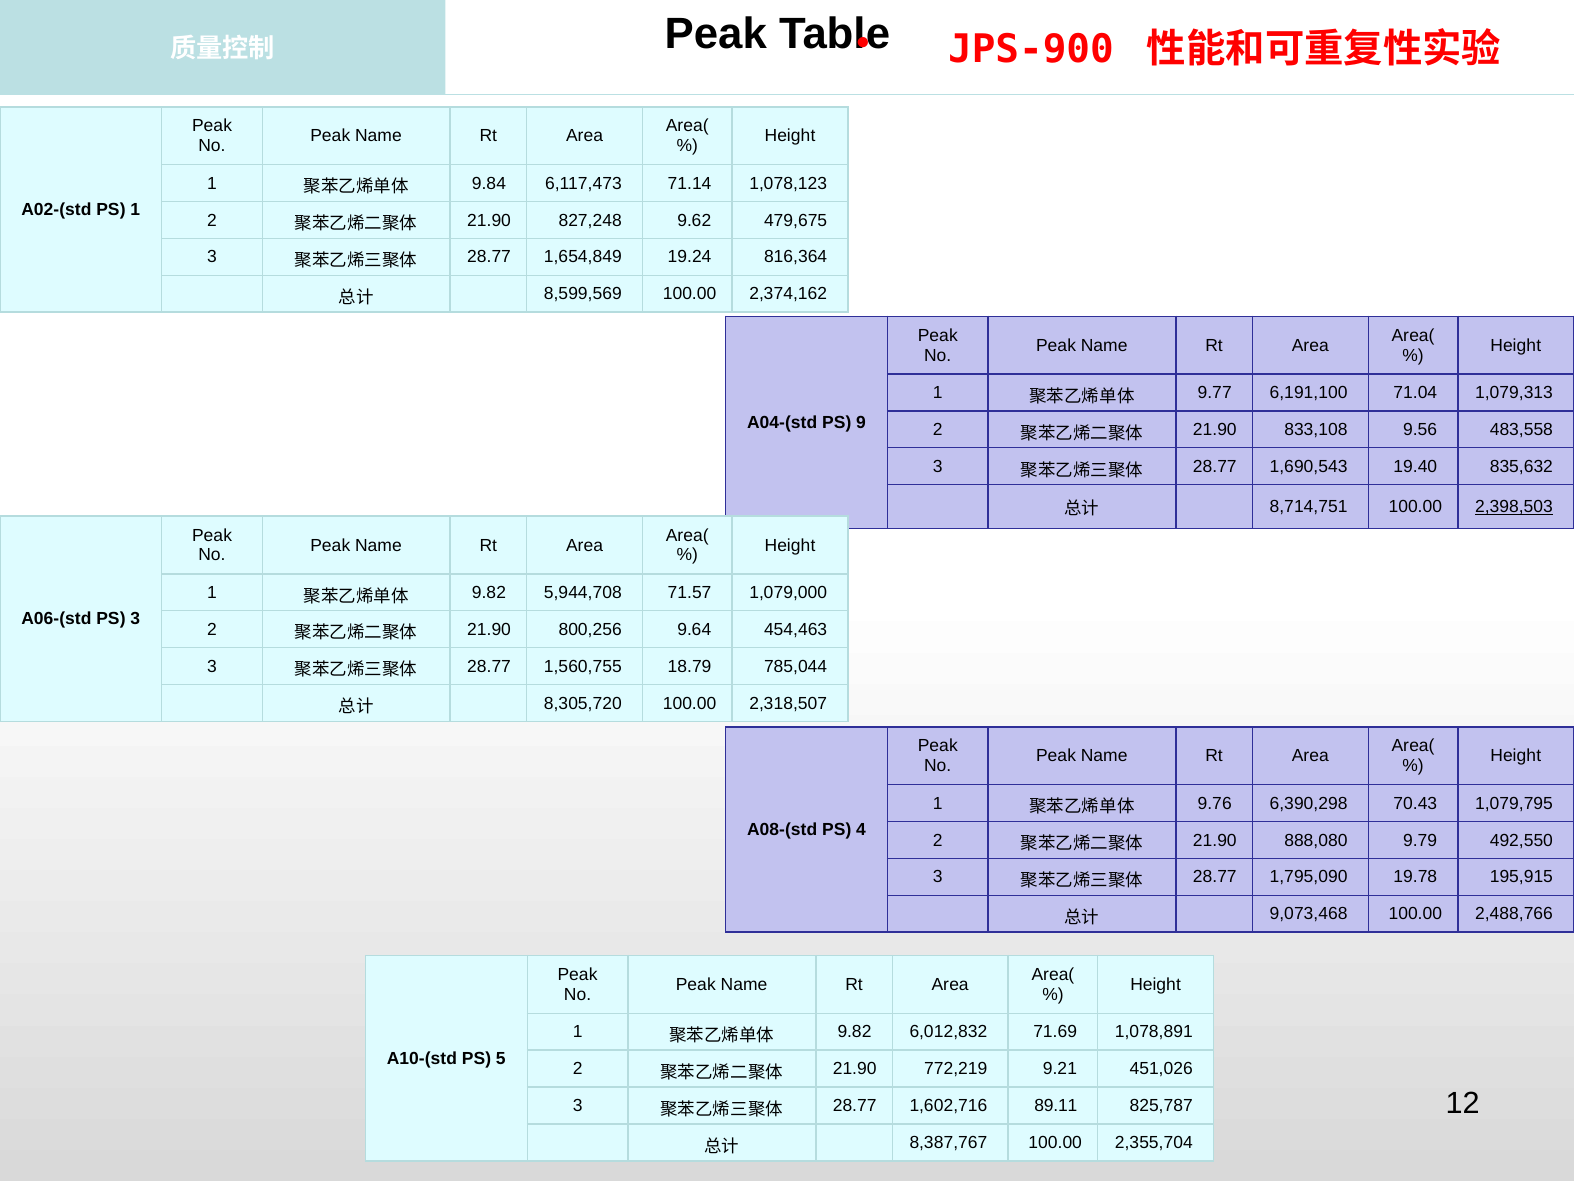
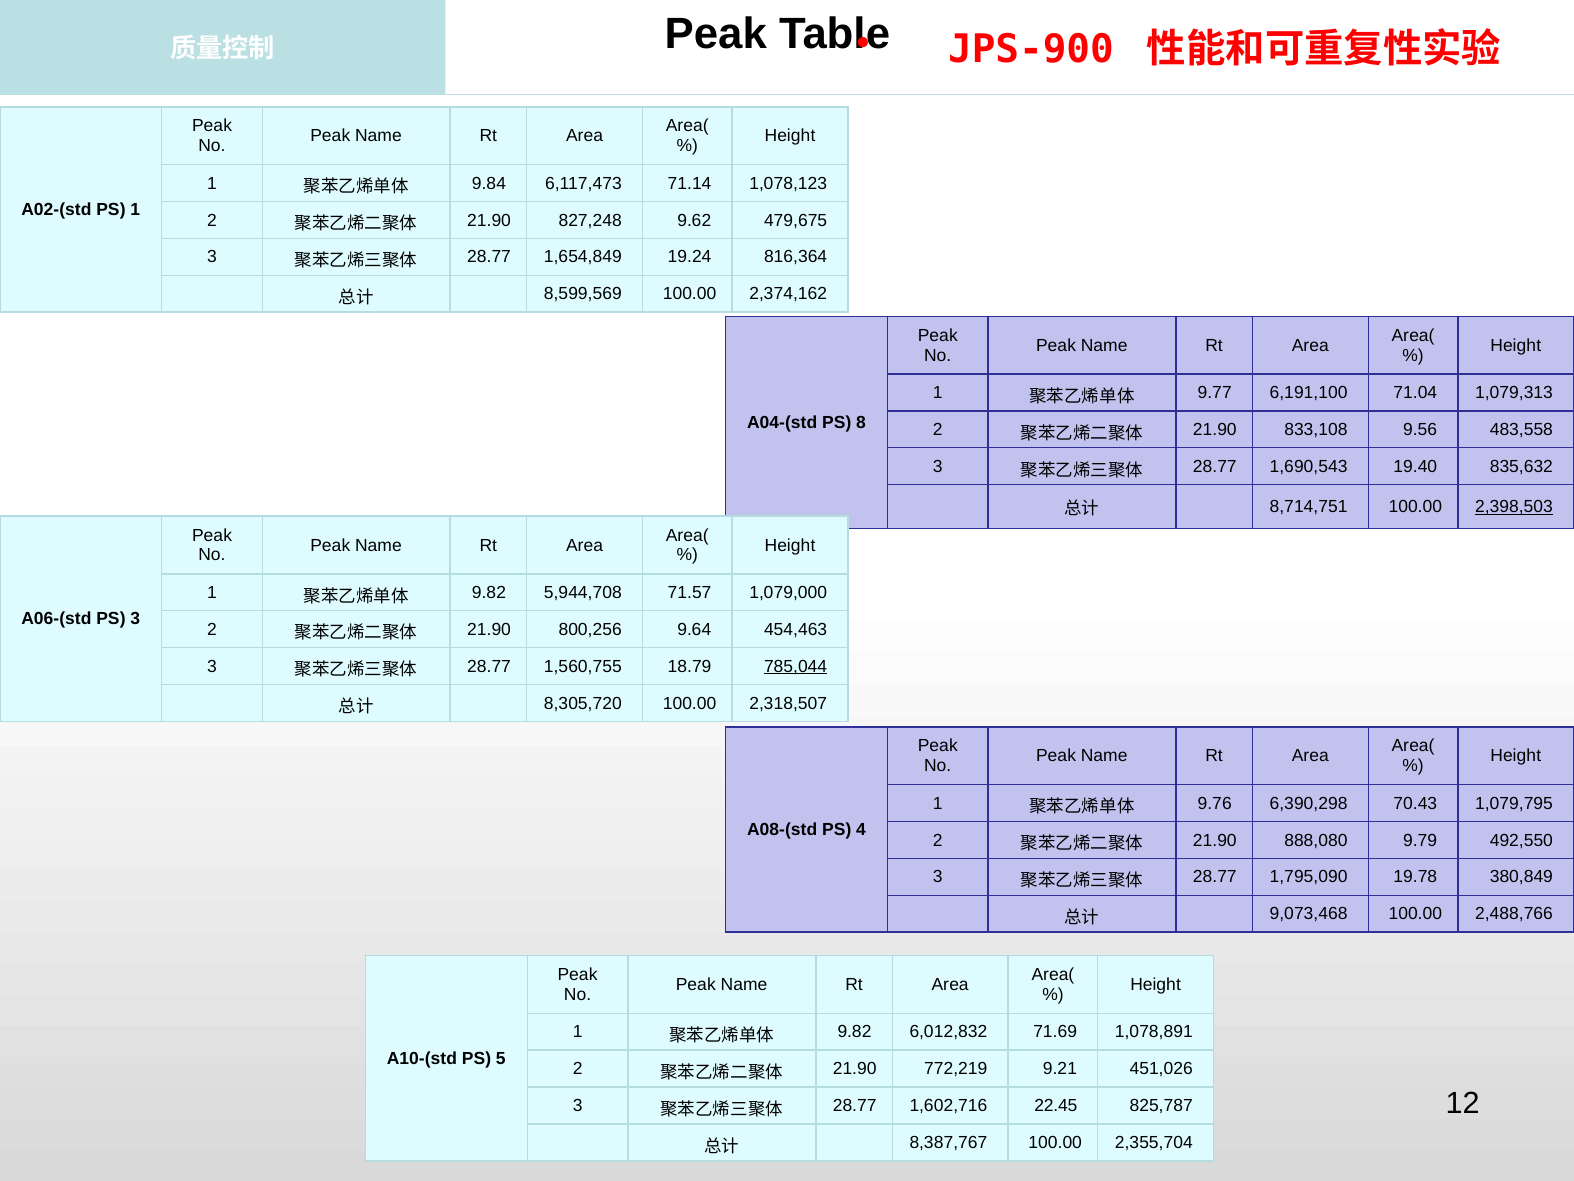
9: 9 -> 8 (861, 422)
785,044 underline: none -> present (796, 666)
195,915: 195,915 -> 380,849 (1521, 877)
89.11: 89.11 -> 22.45 (1056, 1105)
